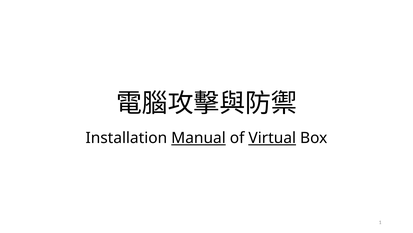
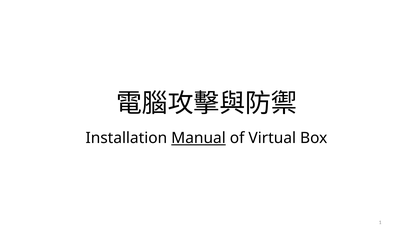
Virtual underline: present -> none (272, 138)
